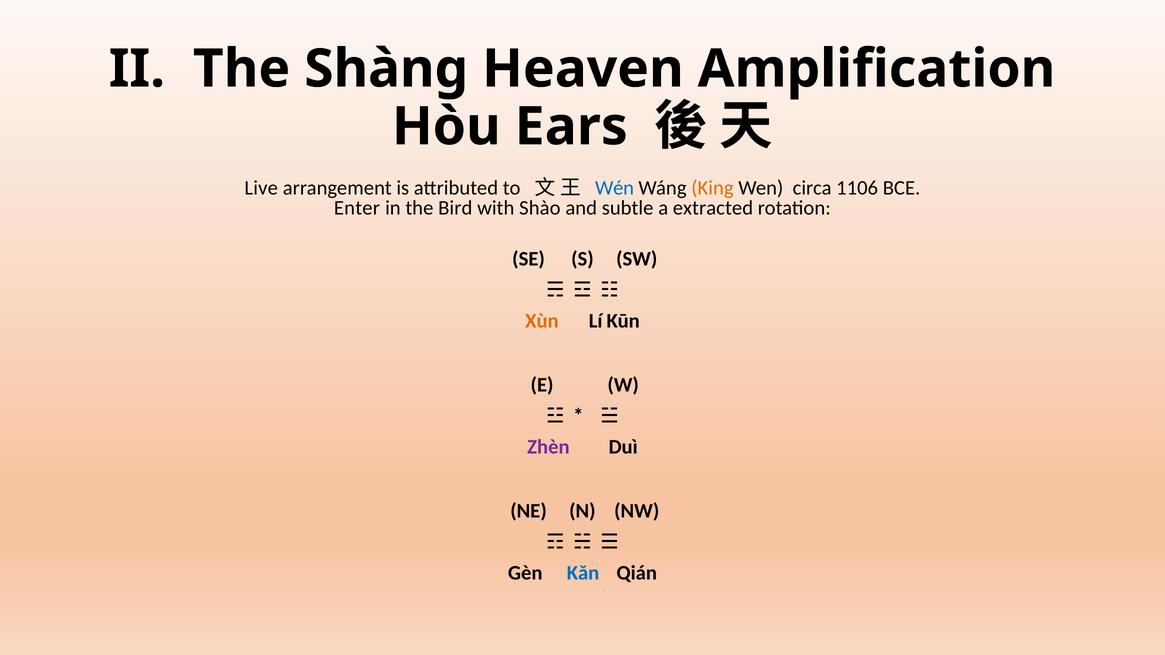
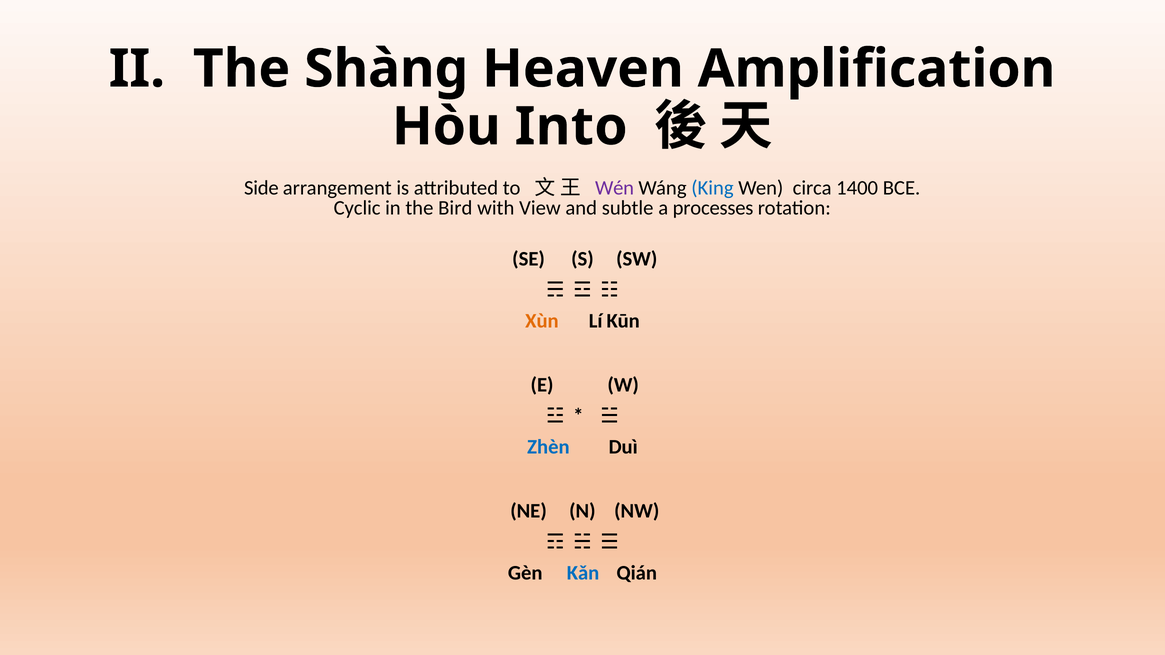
Ears: Ears -> Into (571, 127)
Live: Live -> Side (261, 188)
Wén colour: blue -> purple (615, 188)
King colour: orange -> blue (712, 188)
1106: 1106 -> 1400 (857, 188)
Enter: Enter -> Cyclic (357, 208)
Shào: Shào -> View (540, 208)
extracted: extracted -> processes (713, 208)
Zhèn colour: purple -> blue (548, 447)
